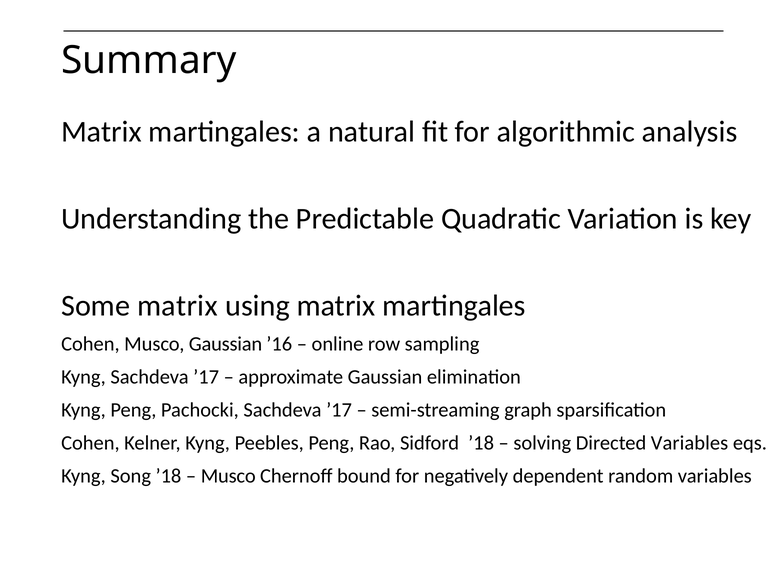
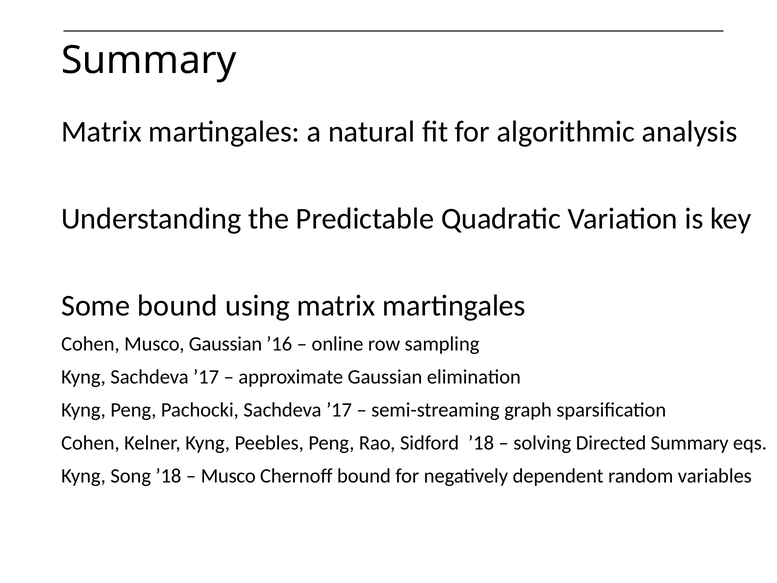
Some matrix: matrix -> bound (177, 306)
Directed Variables: Variables -> Summary (690, 443)
